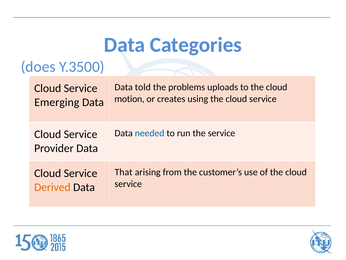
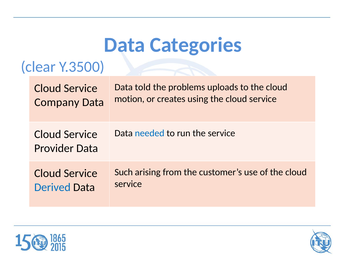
does: does -> clear (38, 67)
Emerging: Emerging -> Company (57, 102)
That: That -> Such (124, 172)
Derived colour: orange -> blue (52, 187)
